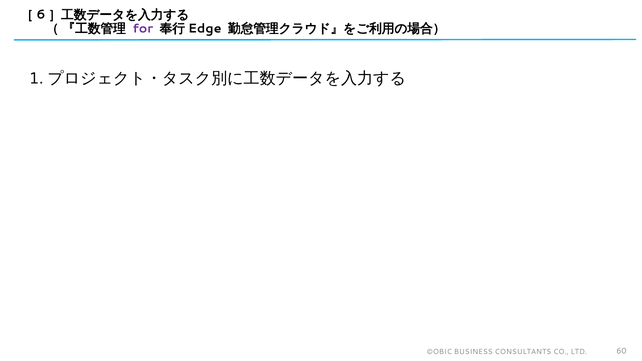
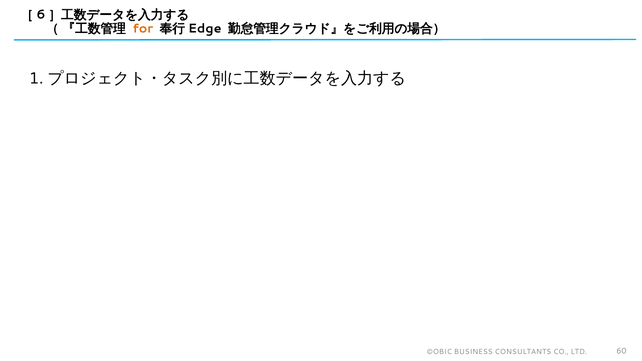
for colour: purple -> orange (143, 28)
